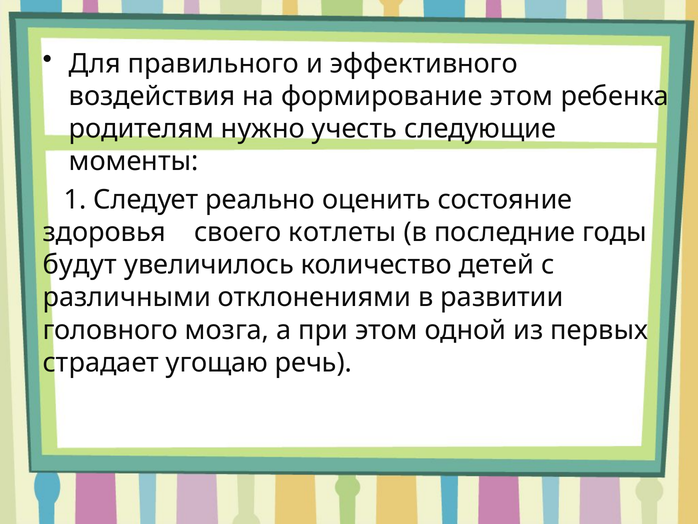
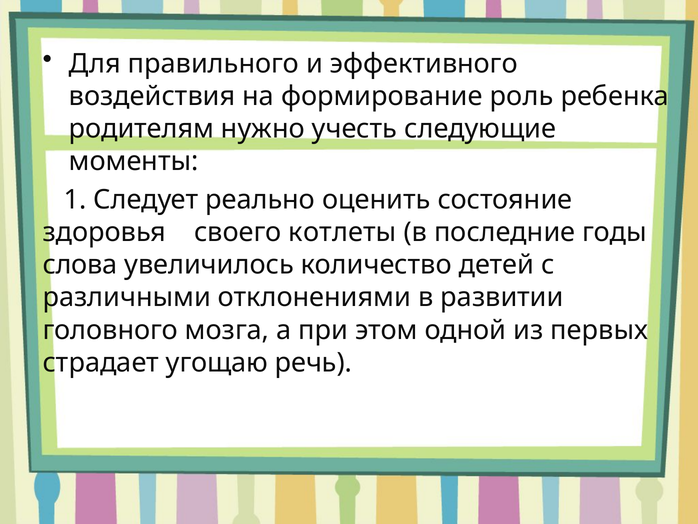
формирование этом: этом -> роль (522, 96)
будут: будут -> слова (80, 265)
